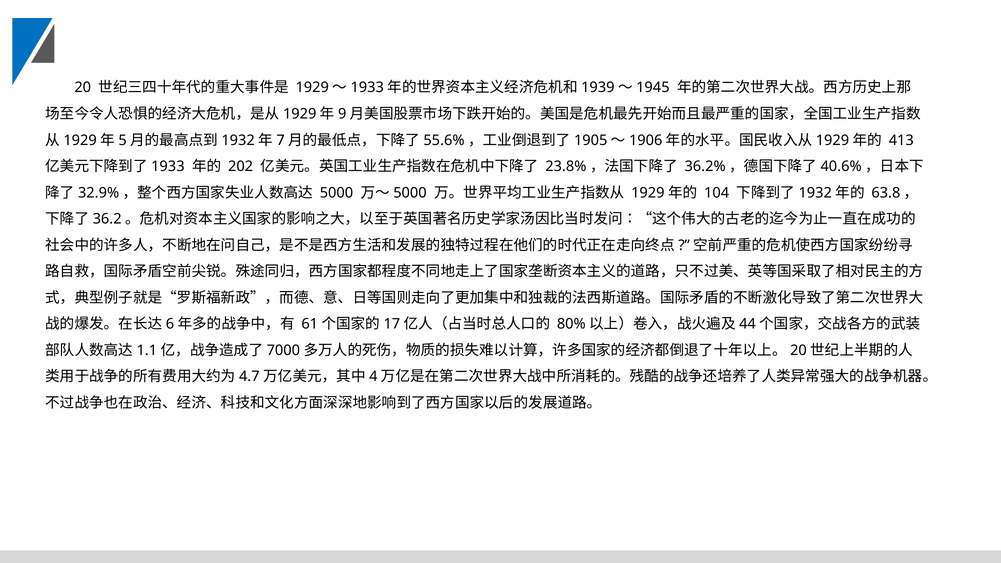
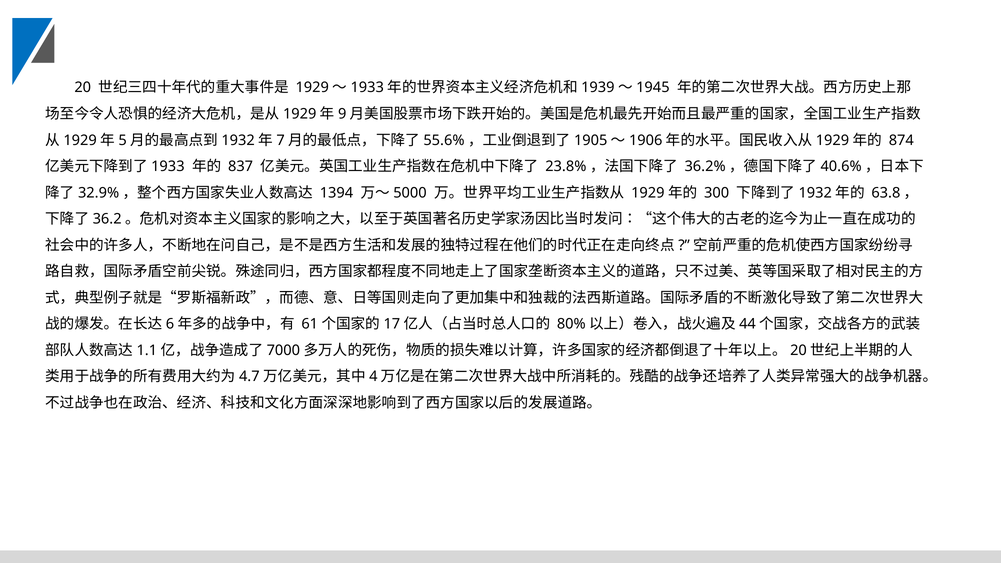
413: 413 -> 874 (901, 140)
202: 202 -> 837 (241, 166)
5000: 5000 -> 1394 (336, 193)
104: 104 -> 300 (717, 193)
